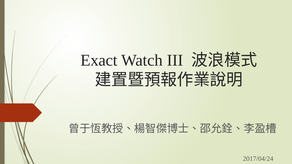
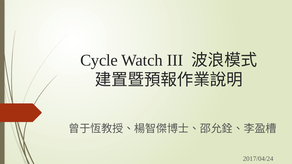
Exact: Exact -> Cycle (99, 60)
